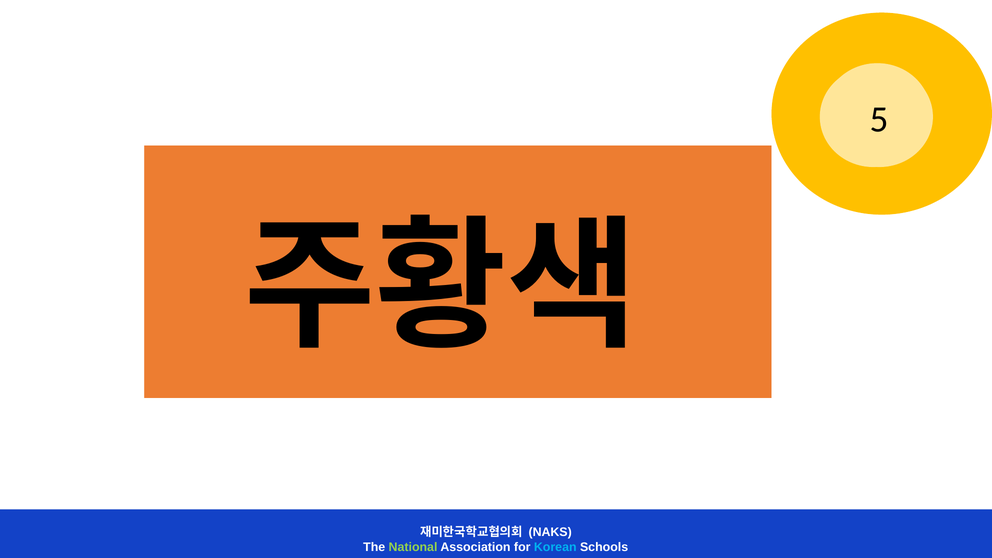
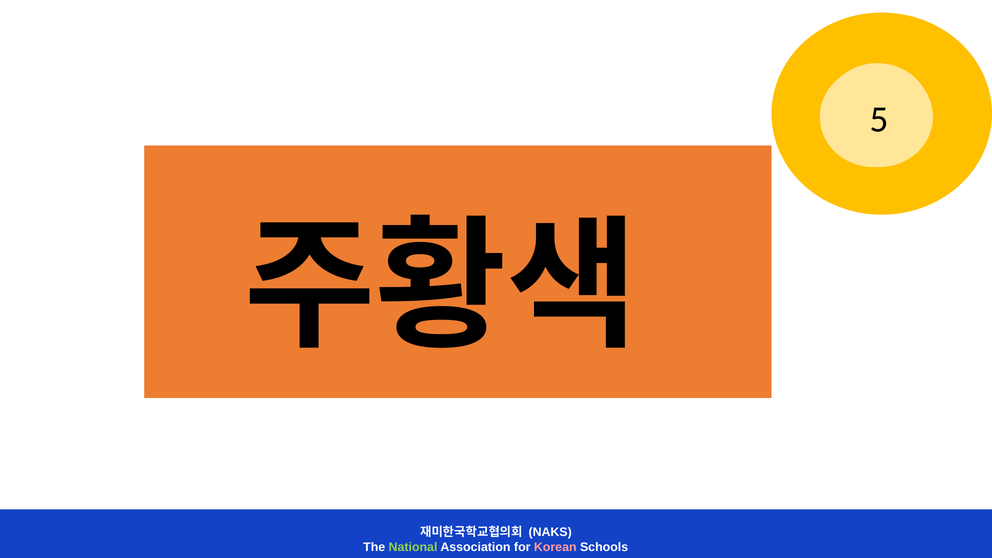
Korean colour: light blue -> pink (555, 547)
